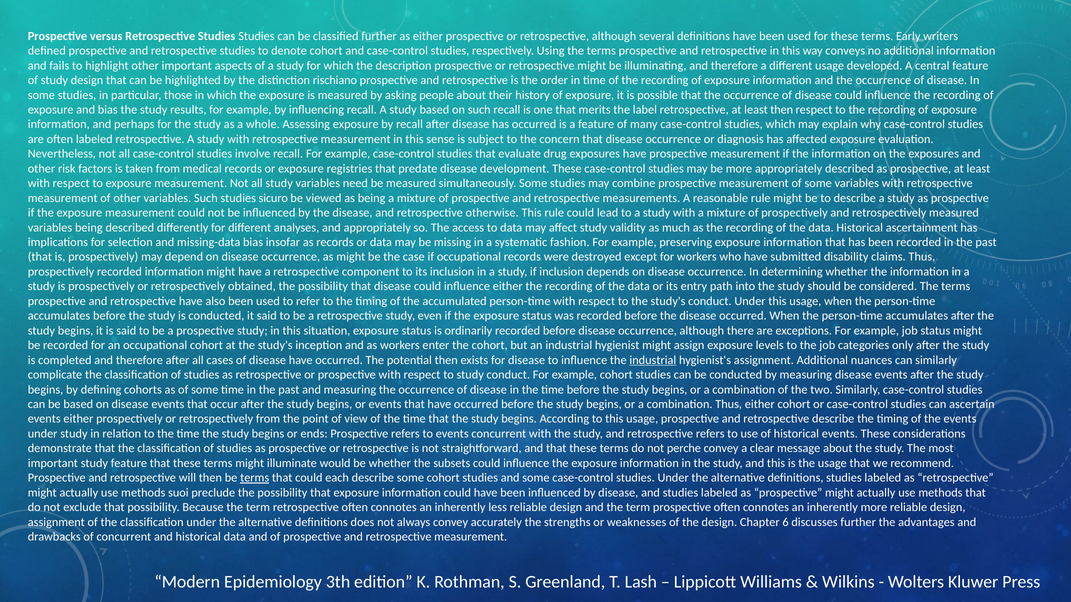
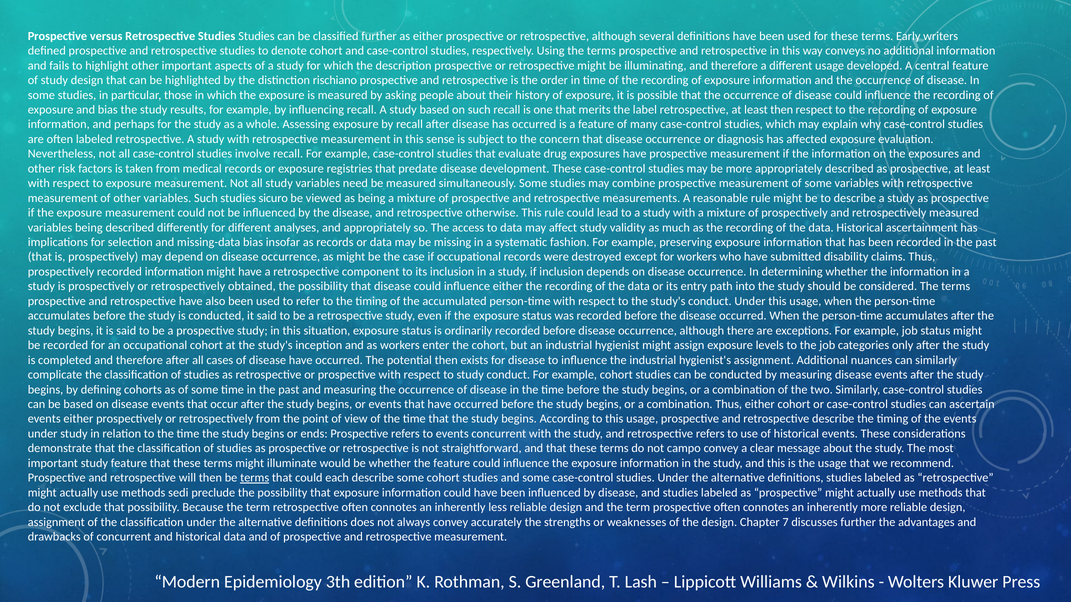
industrial underline: present -> none (653, 360)
perche: perche -> campo (684, 449)
the subsets: subsets -> feature (452, 463)
suoi: suoi -> sedi (178, 493)
6: 6 -> 7 (786, 522)
